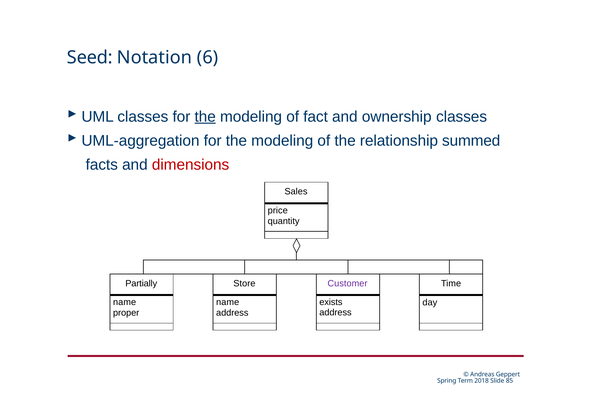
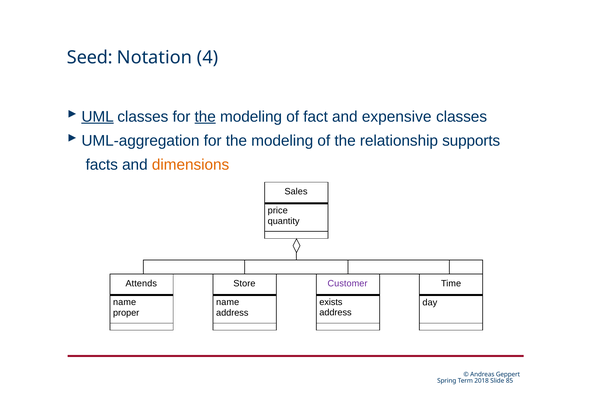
6: 6 -> 4 (208, 57)
UML underline: none -> present (98, 117)
ownership: ownership -> expensive (397, 117)
summed: summed -> supports (471, 141)
dimensions colour: red -> orange (191, 164)
Partially: Partially -> Attends (141, 283)
